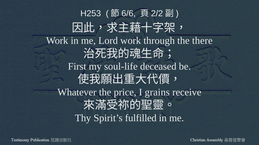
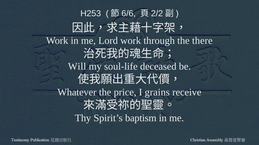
First: First -> Will (77, 67)
fulfilled: fulfilled -> baptism (141, 119)
